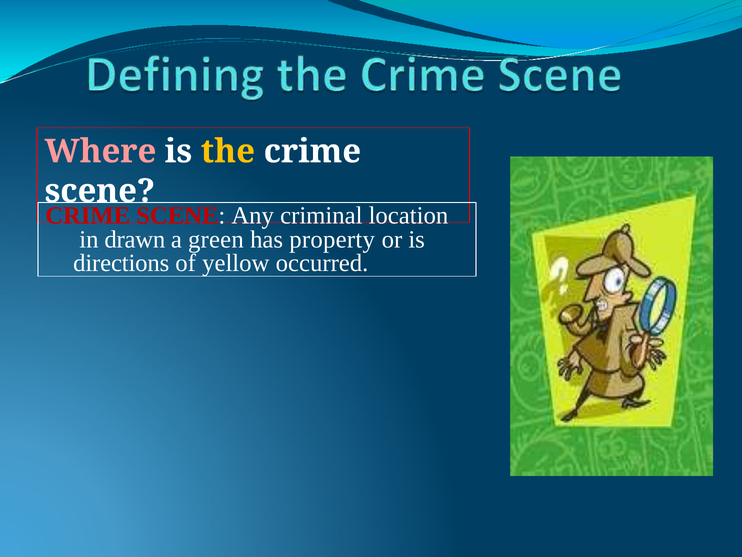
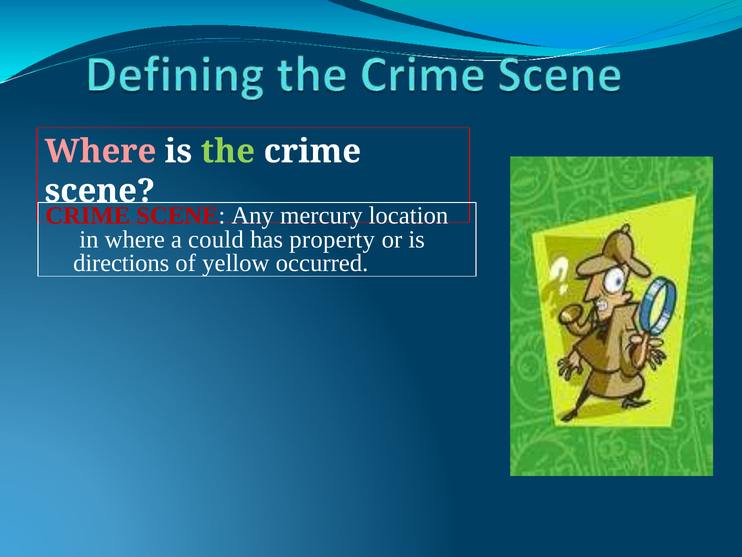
the colour: yellow -> light green (228, 151)
criminal: criminal -> mercury (321, 216)
in drawn: drawn -> where (135, 239)
green: green -> could (216, 239)
